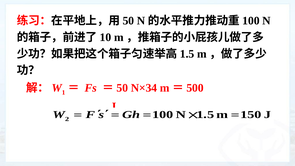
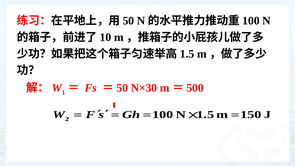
N×34: N×34 -> N×30 (144, 88)
